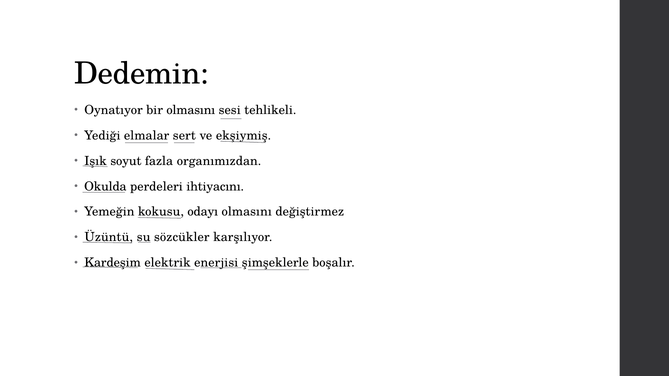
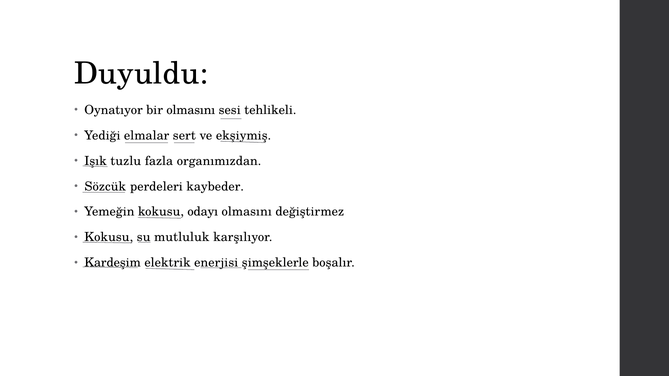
Dedemin: Dedemin -> Duyuldu (141, 74)
soyut: soyut -> tuzlu (126, 161)
Okulda: Okulda -> Sözcük (105, 187)
ihtiyacını: ihtiyacını -> kaybeder (215, 187)
Üzüntü: Üzüntü -> Kokusu (109, 237)
sözcükler: sözcükler -> mutluluk (182, 237)
